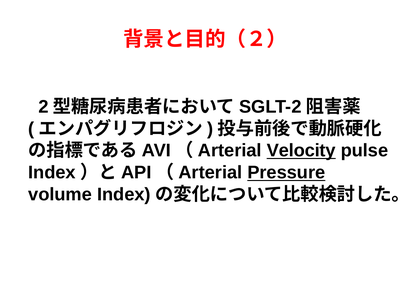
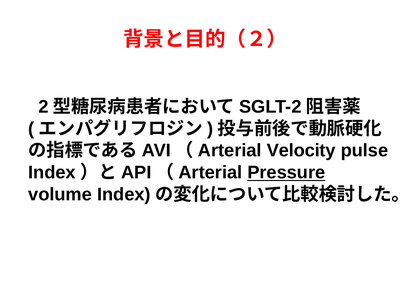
Velocity underline: present -> none (301, 150)
